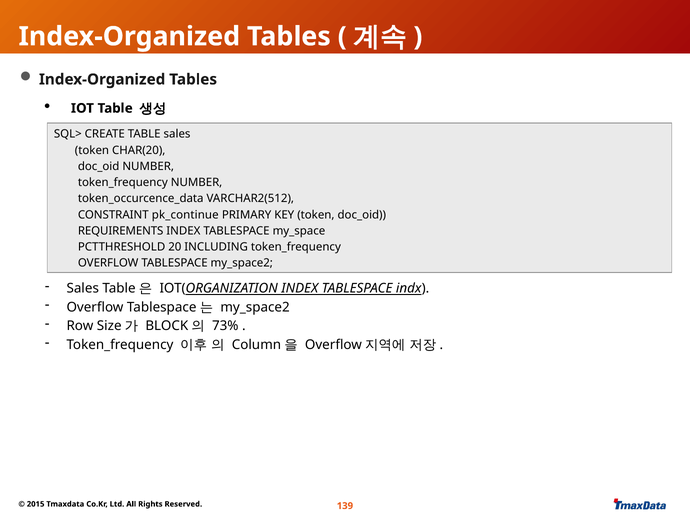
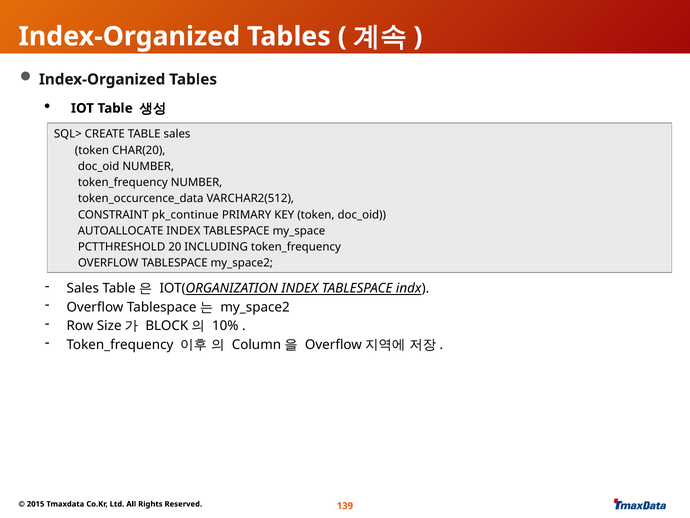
REQUIREMENTS: REQUIREMENTS -> AUTOALLOCATE (121, 231)
73%: 73% -> 10% (225, 326)
